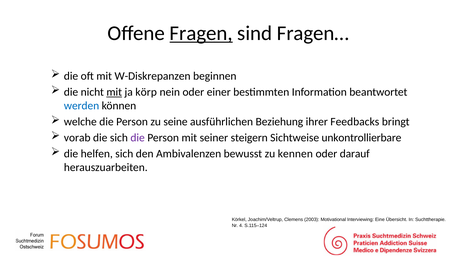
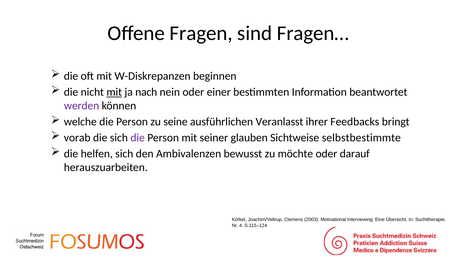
Fragen underline: present -> none (201, 33)
körp: körp -> nach (146, 92)
werden colour: blue -> purple (82, 106)
Beziehung: Beziehung -> Veranlasst (279, 122)
steigern: steigern -> glauben (249, 138)
unkontrollierbare: unkontrollierbare -> selbstbestimmte (361, 138)
kennen: kennen -> möchte (295, 154)
